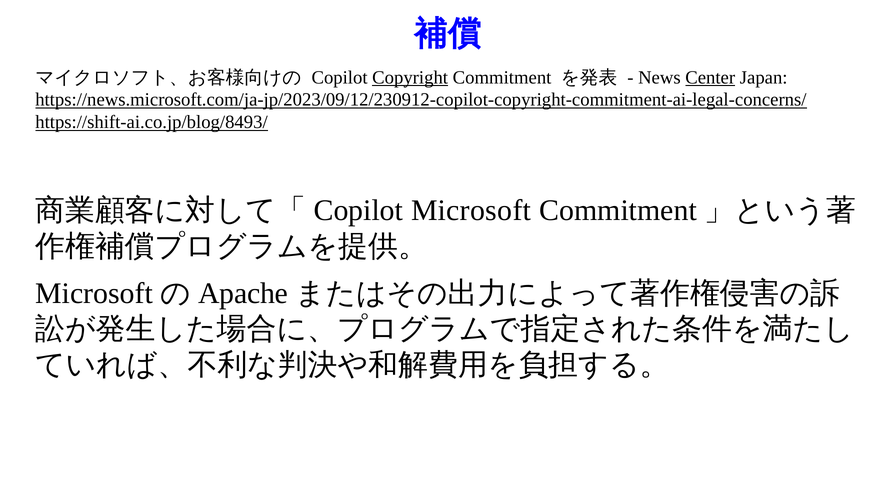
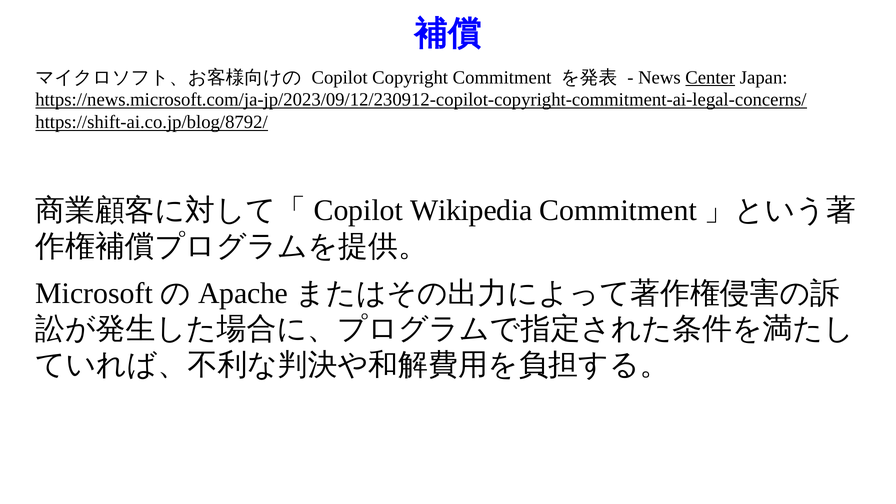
Copyright underline: present -> none (410, 77)
https://shift-ai.co.jp/blog/8493/: https://shift-ai.co.jp/blog/8493/ -> https://shift-ai.co.jp/blog/8792/ (151, 122)
Copilot Microsoft: Microsoft -> Wikipedia (471, 210)
